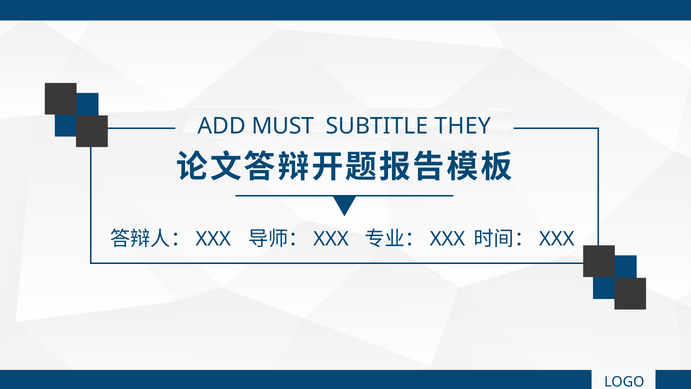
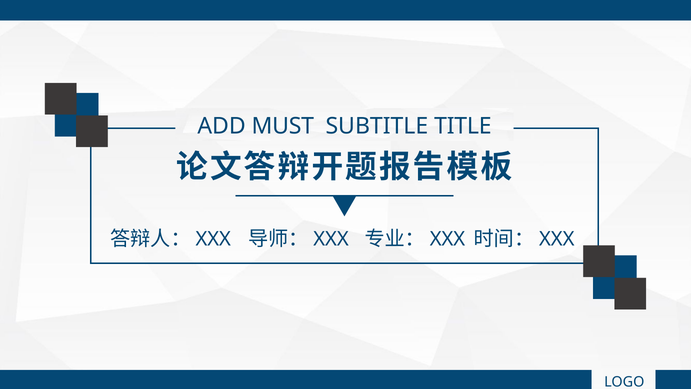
THEY: THEY -> TITLE (463, 126)
